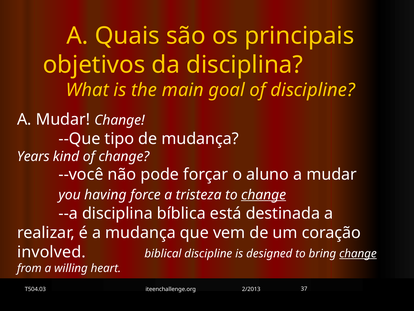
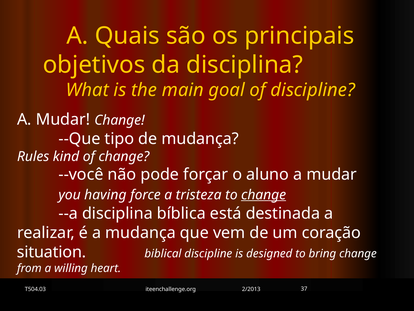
Years: Years -> Rules (33, 156)
involved: involved -> situation (52, 252)
change underline: present -> none (358, 253)
